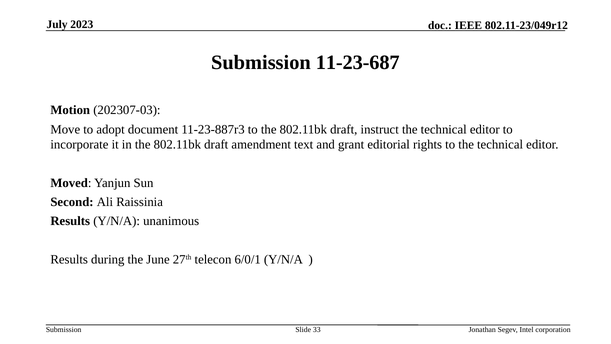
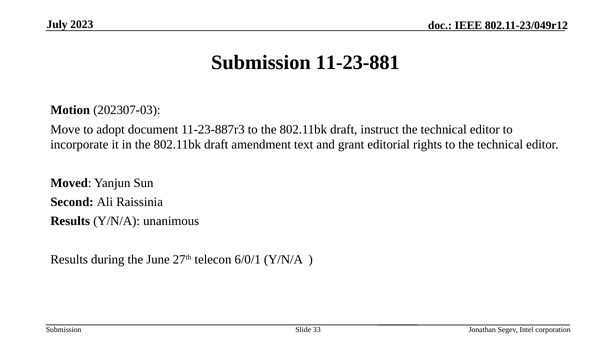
11-23-687: 11-23-687 -> 11-23-881 (358, 62)
